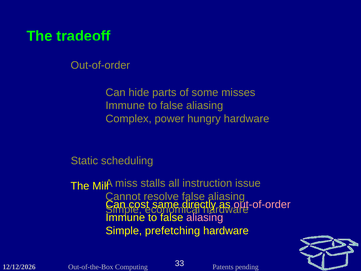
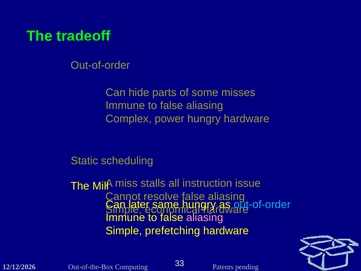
cost: cost -> later (139, 204)
directly: directly -> hungry (199, 204)
out-of-order colour: pink -> light blue (262, 204)
